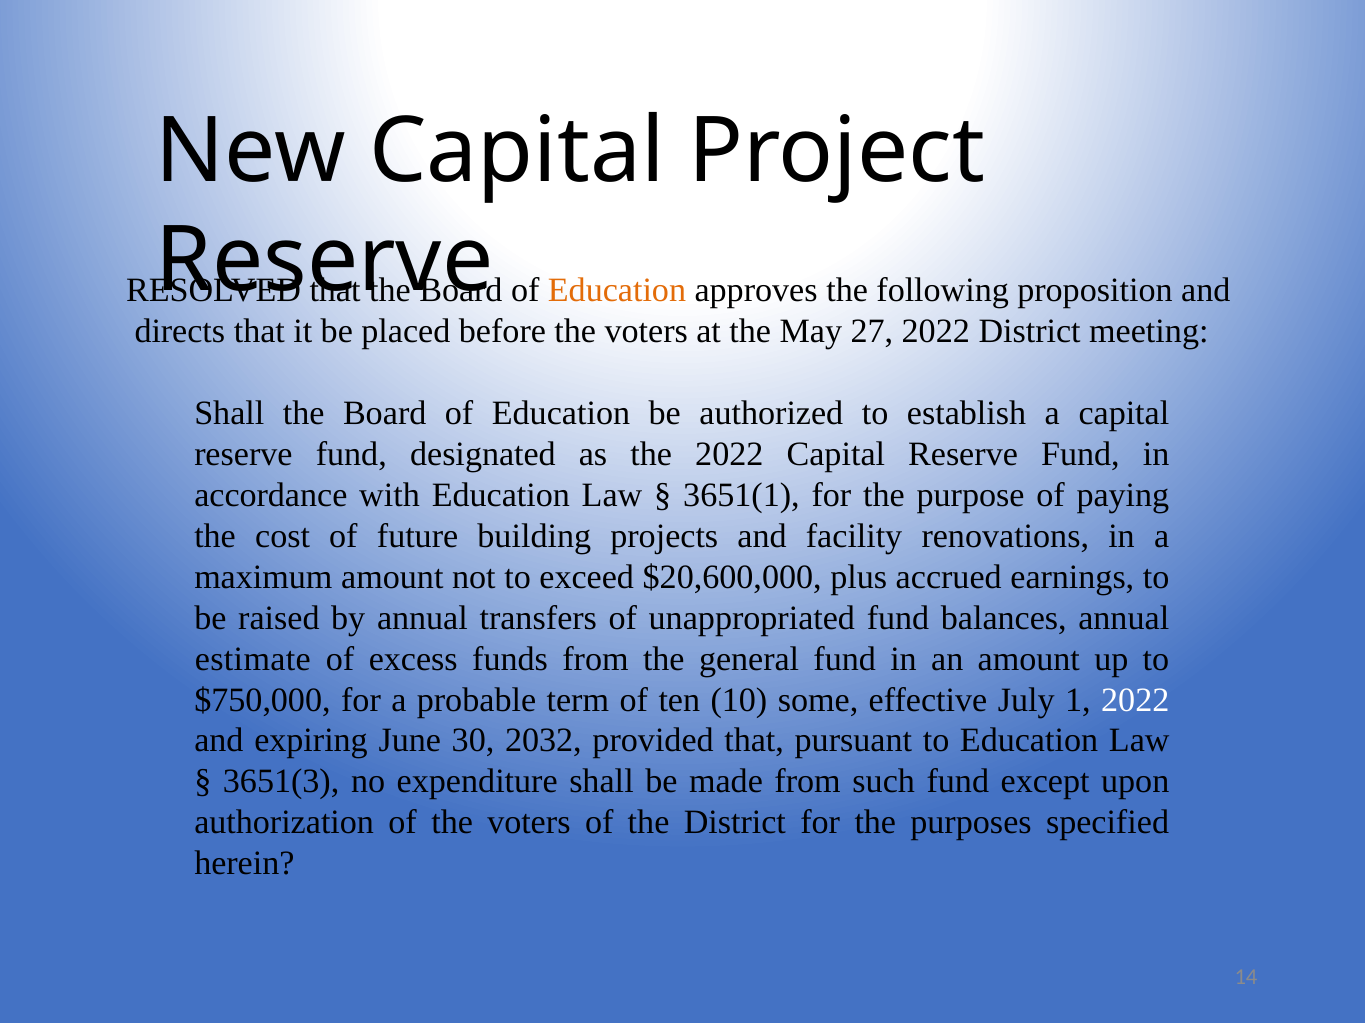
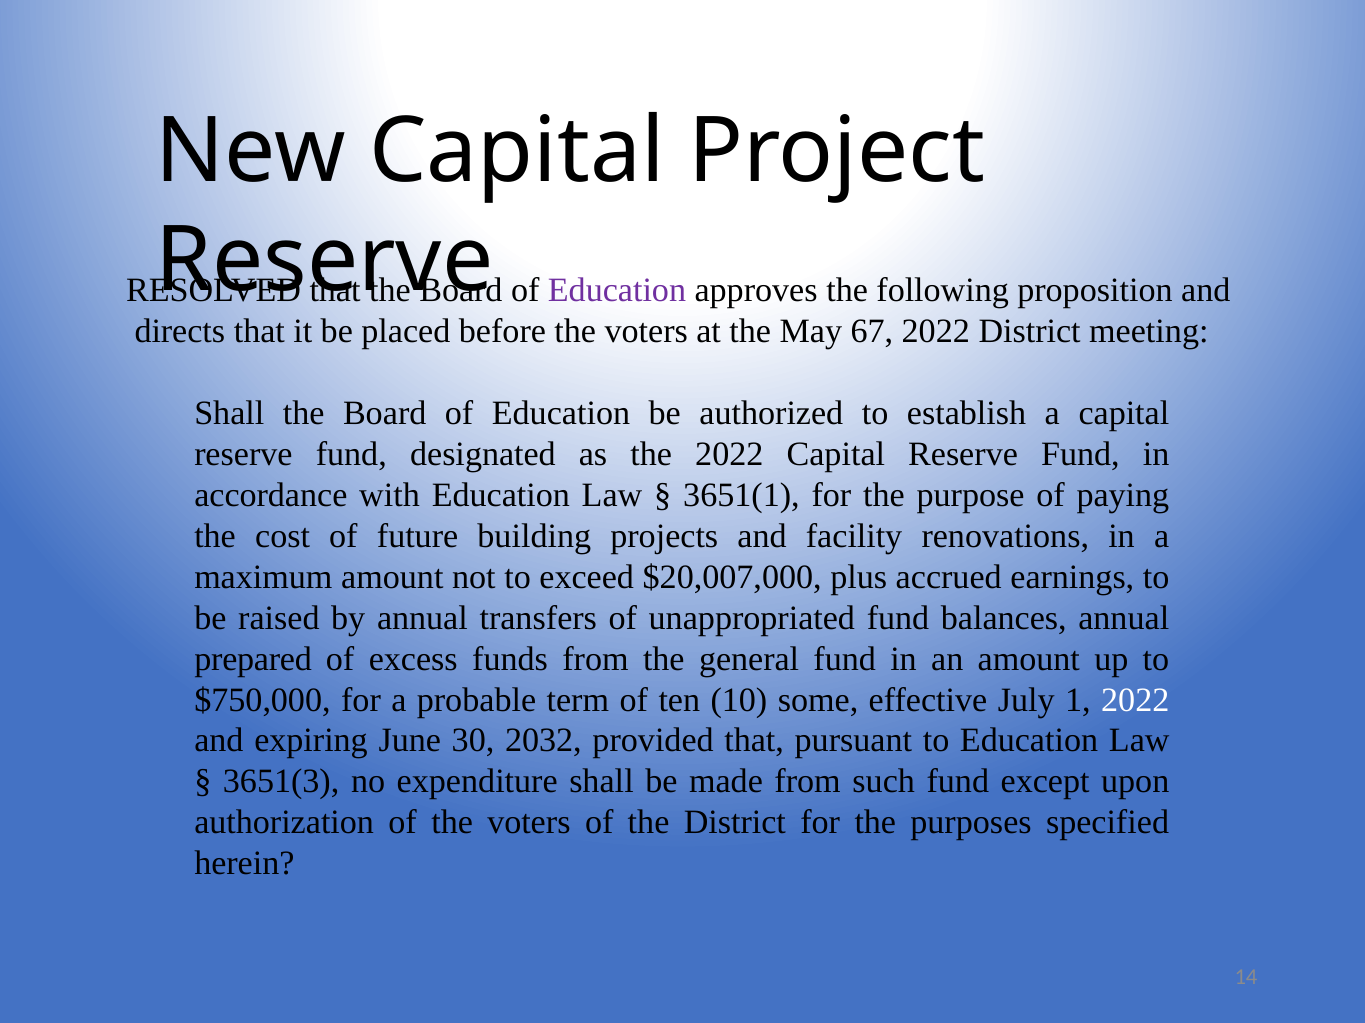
Education colour: orange -> purple (617, 291)
27: 27 -> 67 (872, 332)
$20,600,000: $20,600,000 -> $20,007,000 (732, 577)
estimate: estimate -> prepared (253, 659)
